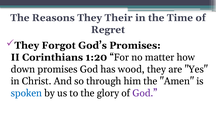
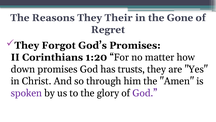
Time: Time -> Gone (180, 18)
wood: wood -> trusts (131, 69)
spoken colour: blue -> purple (26, 93)
